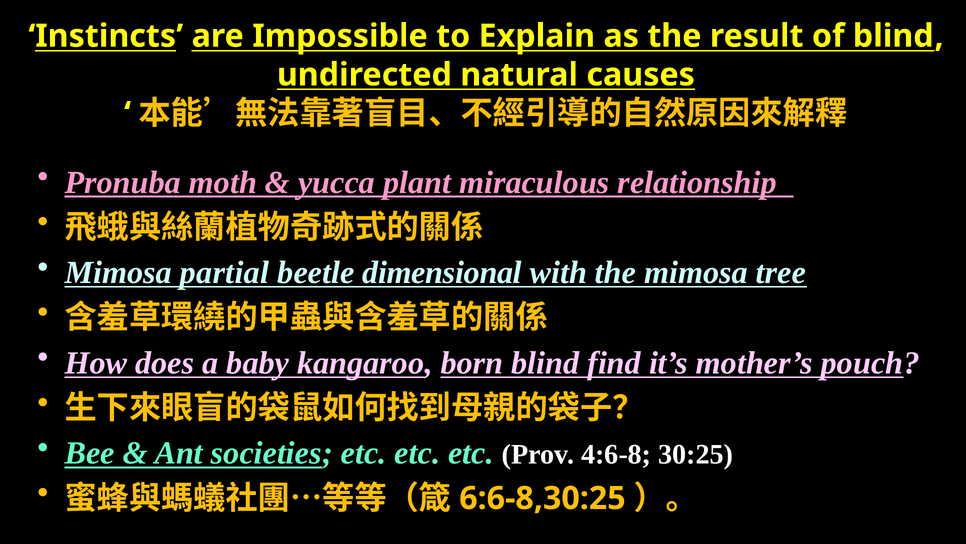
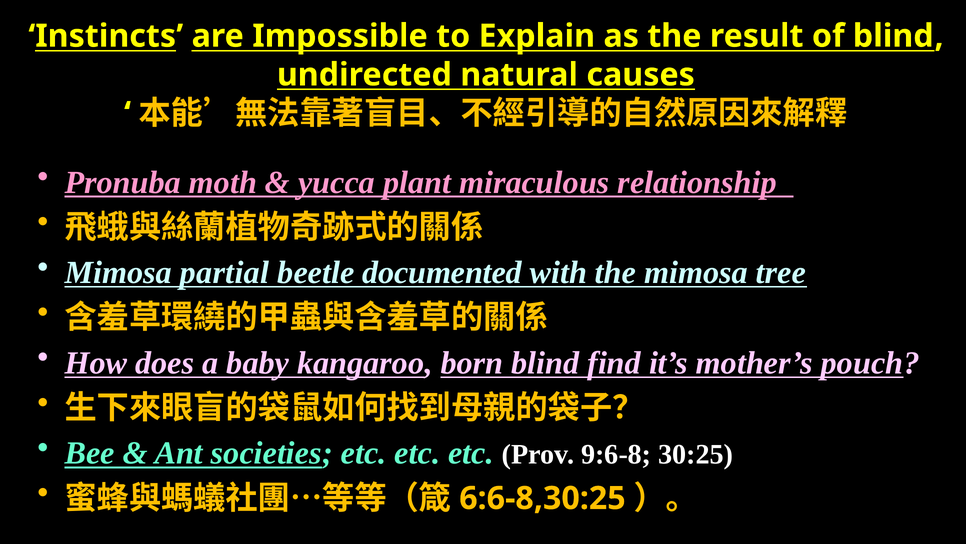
dimensional: dimensional -> documented (442, 272)
4:6-8: 4:6-8 -> 9:6-8 (616, 454)
